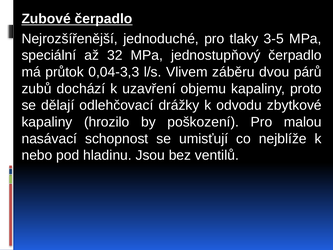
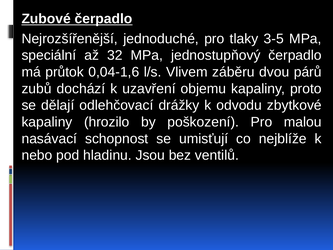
0,04-3,3: 0,04-3,3 -> 0,04-1,6 (114, 72)
